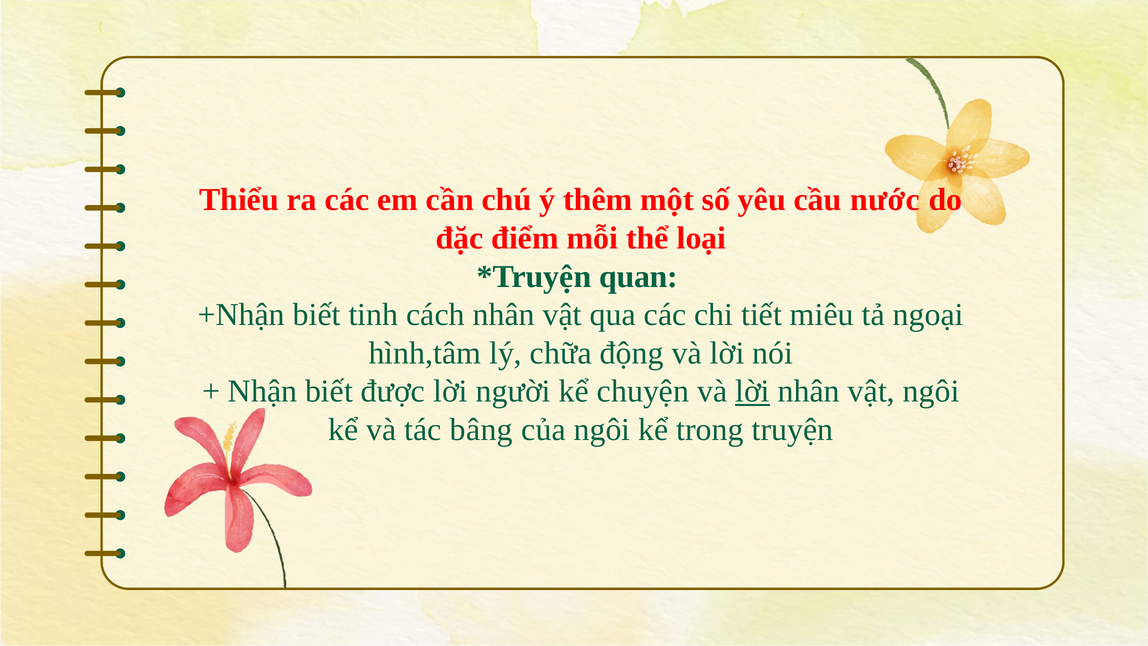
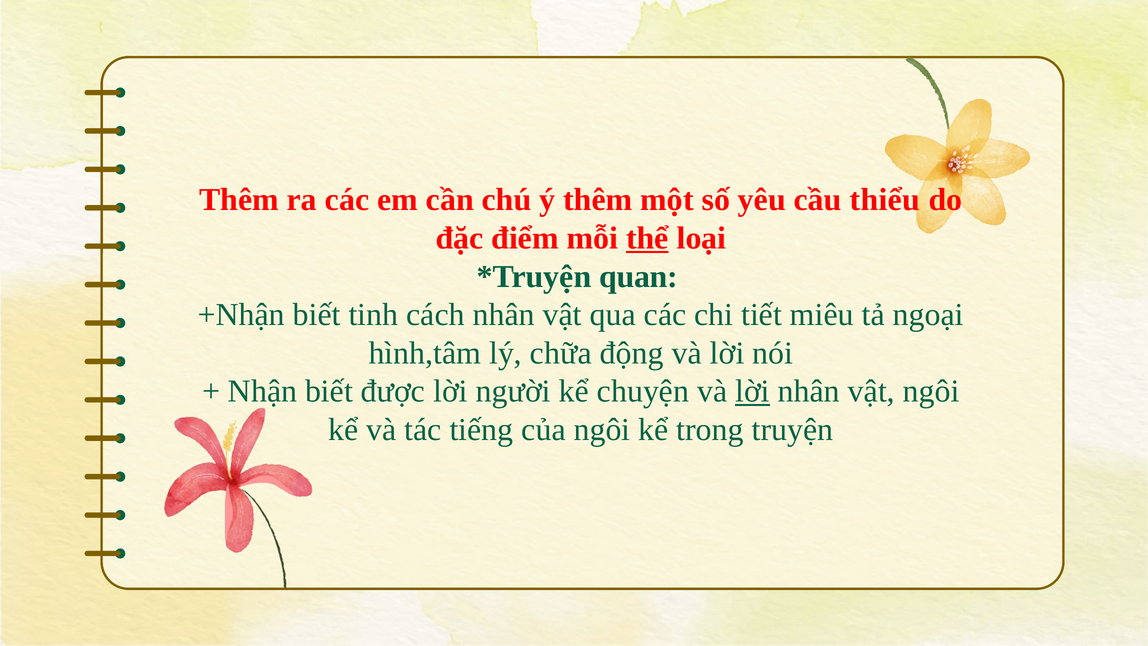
Thiểu: Thiểu -> Thêm (239, 200)
nước: nước -> thiểu (885, 200)
thể underline: none -> present (647, 238)
bâng: bâng -> tiếng (481, 430)
